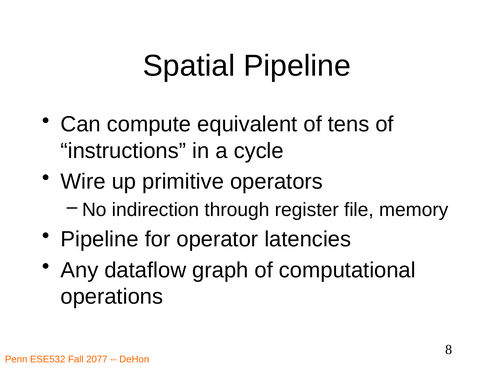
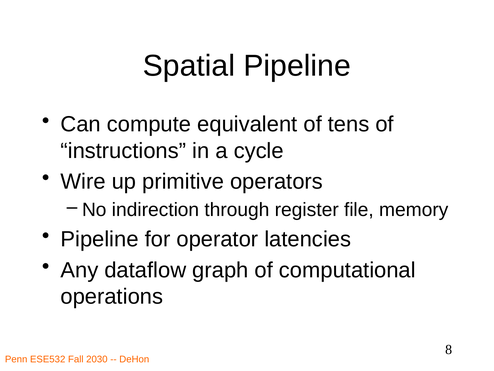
2077: 2077 -> 2030 (97, 359)
